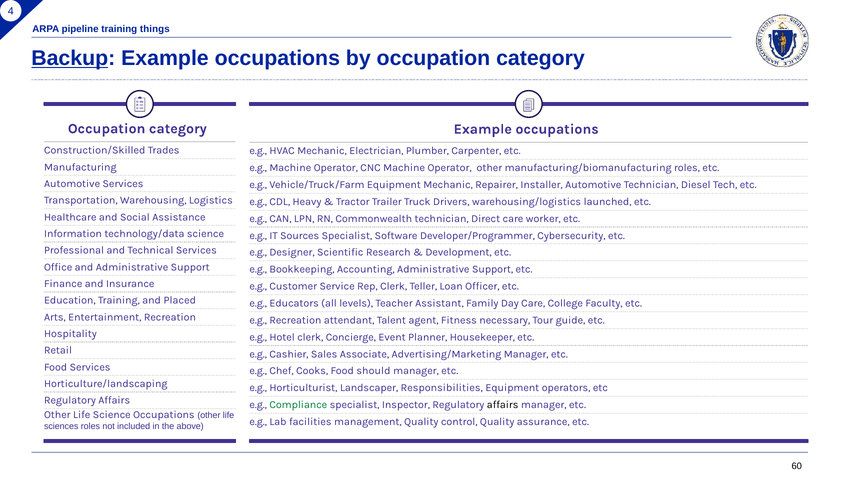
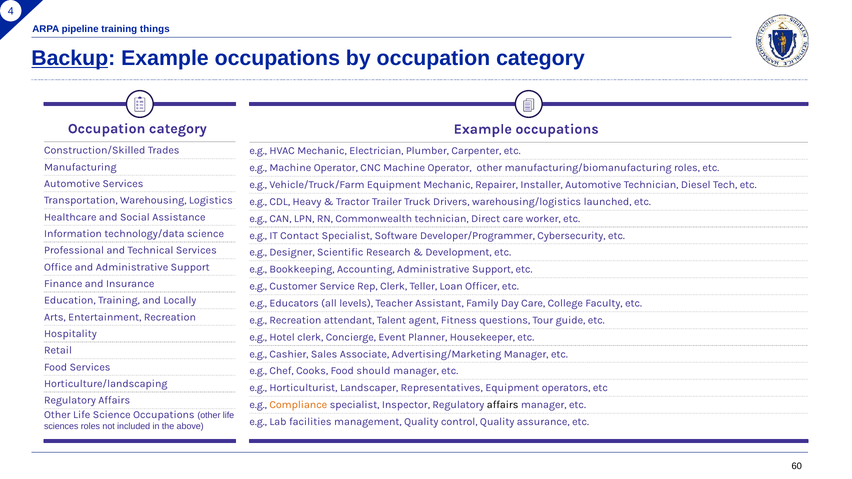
Sources: Sources -> Contact (300, 236)
Placed: Placed -> Locally (180, 301)
necessary: necessary -> questions (505, 320)
Responsibilities: Responsibilities -> Representatives (442, 388)
Compliance colour: green -> orange (298, 405)
